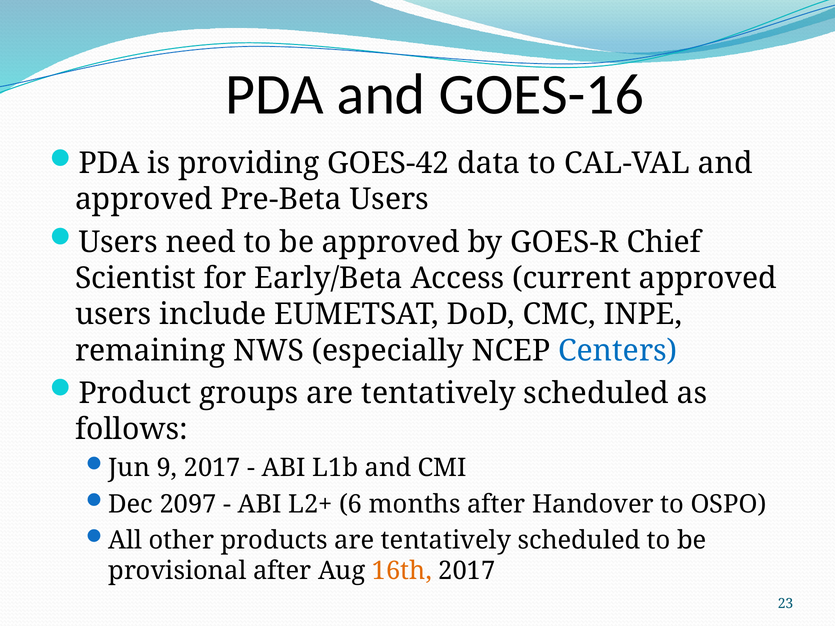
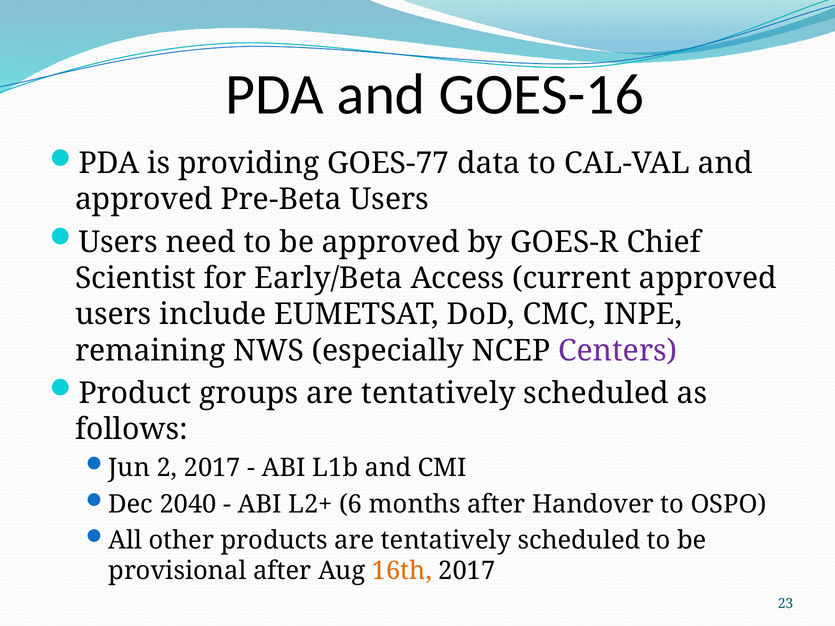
GOES-42: GOES-42 -> GOES-77 (388, 163)
Centers colour: blue -> purple (618, 351)
9: 9 -> 2 (167, 468)
2097: 2097 -> 2040 (188, 504)
